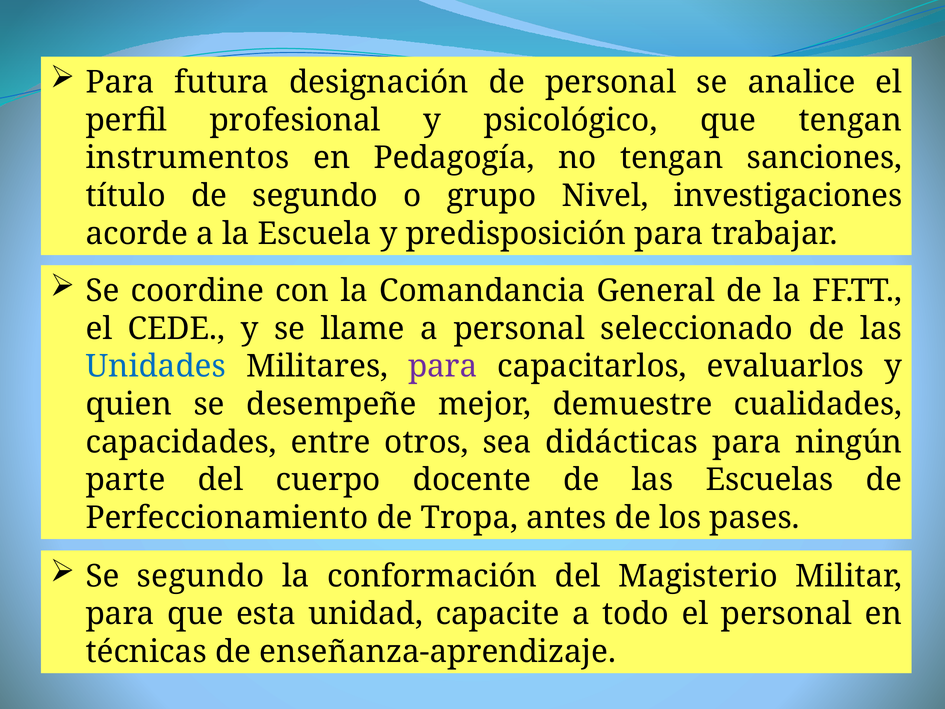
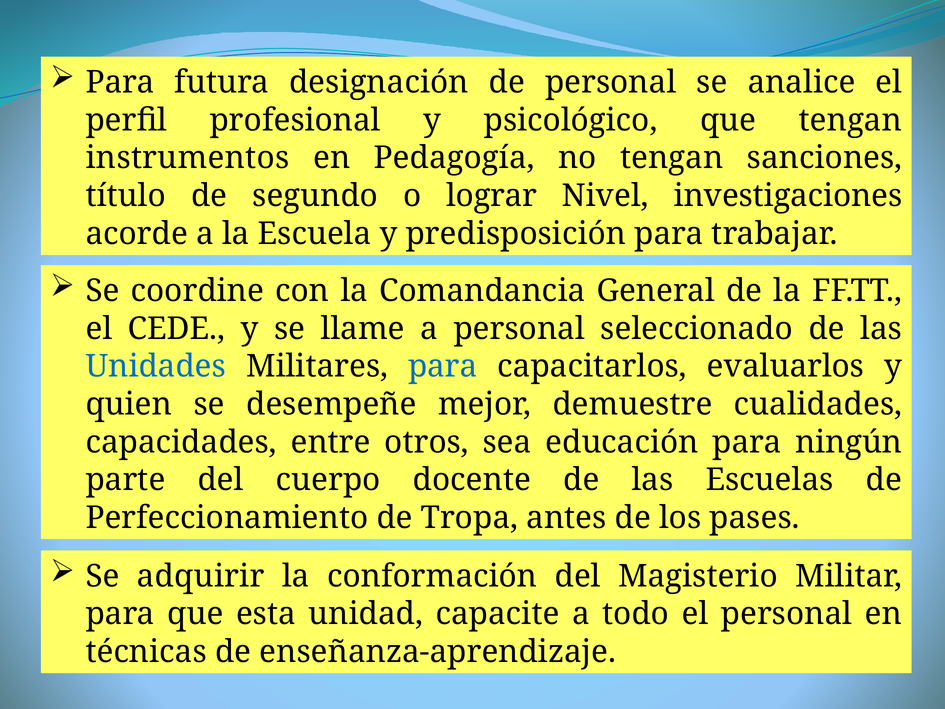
grupo: grupo -> lograr (492, 196)
para colour: purple -> blue (443, 366)
didácticas: didácticas -> educación (622, 442)
Se segundo: segundo -> adquirir (201, 576)
